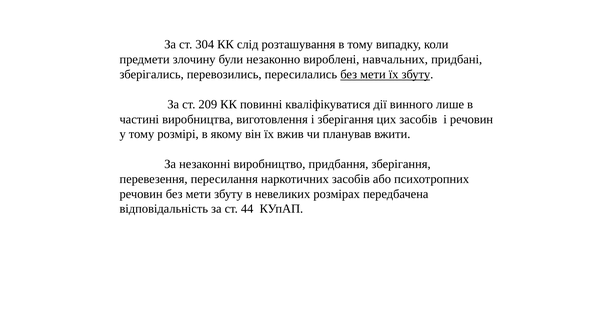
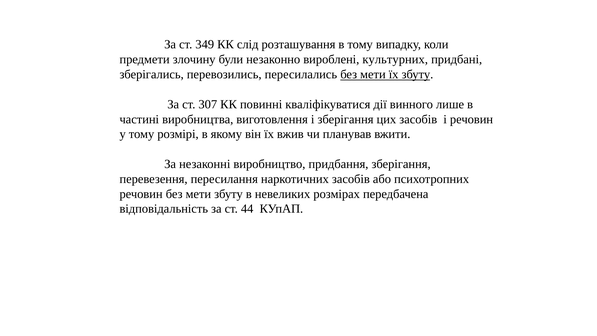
304: 304 -> 349 (205, 45)
навчальних: навчальних -> культурних (395, 59)
209: 209 -> 307 (208, 104)
